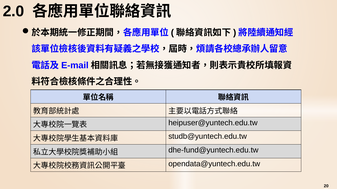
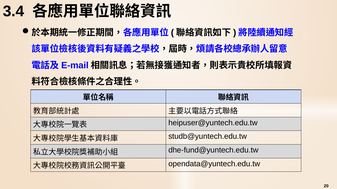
2.0: 2.0 -> 3.4 (14, 11)
